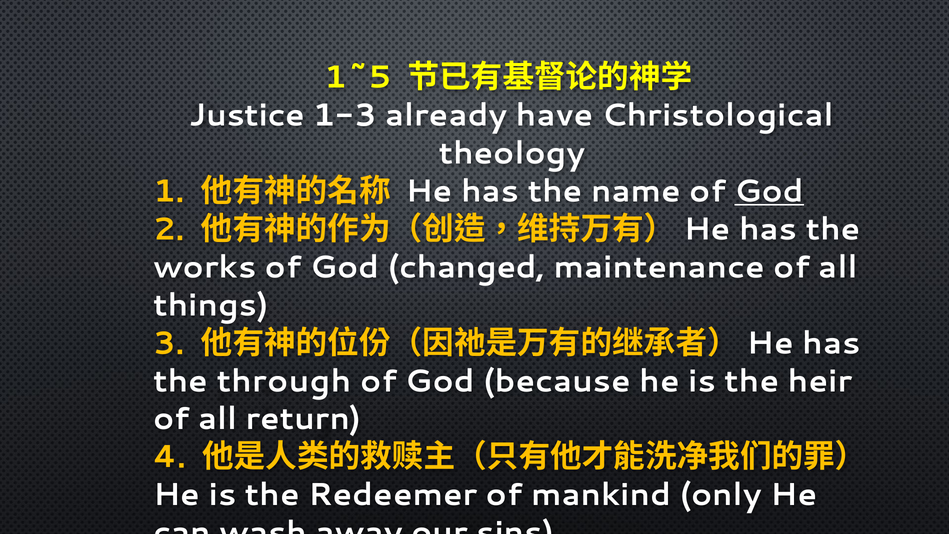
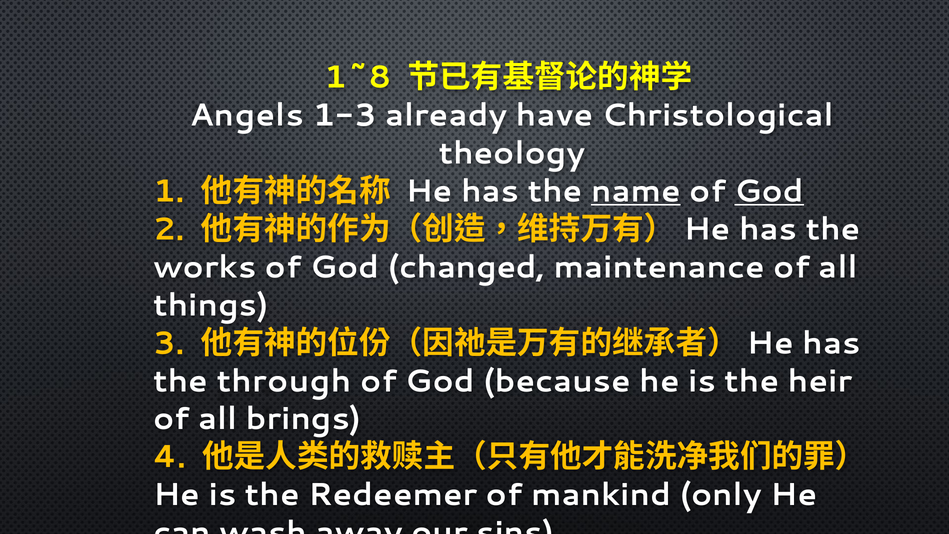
1~5: 1~5 -> 1~8 (358, 77)
Justice: Justice -> Angels (247, 115)
name underline: none -> present (636, 191)
return: return -> brings (304, 419)
